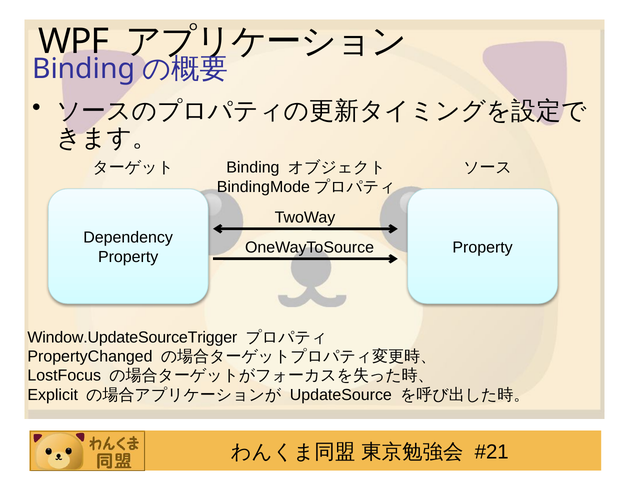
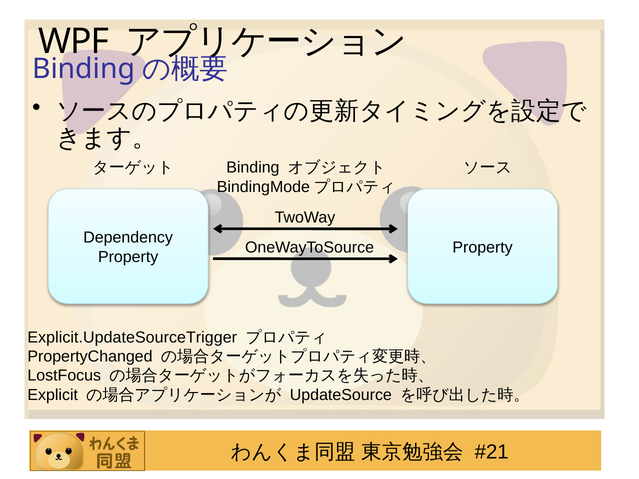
Window.UpdateSourceTrigger: Window.UpdateSourceTrigger -> Explicit.UpdateSourceTrigger (132, 338)
